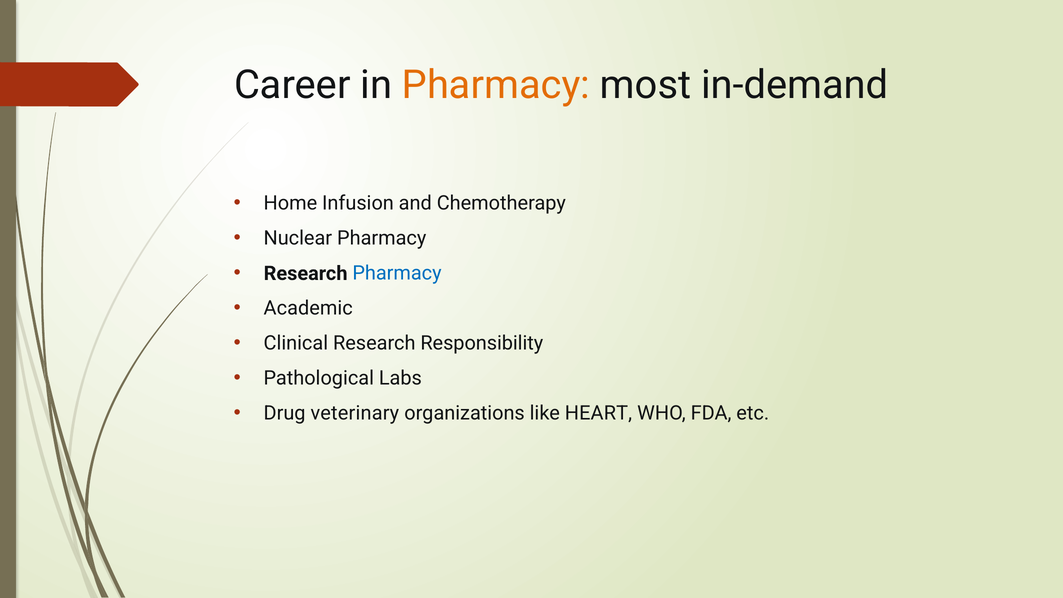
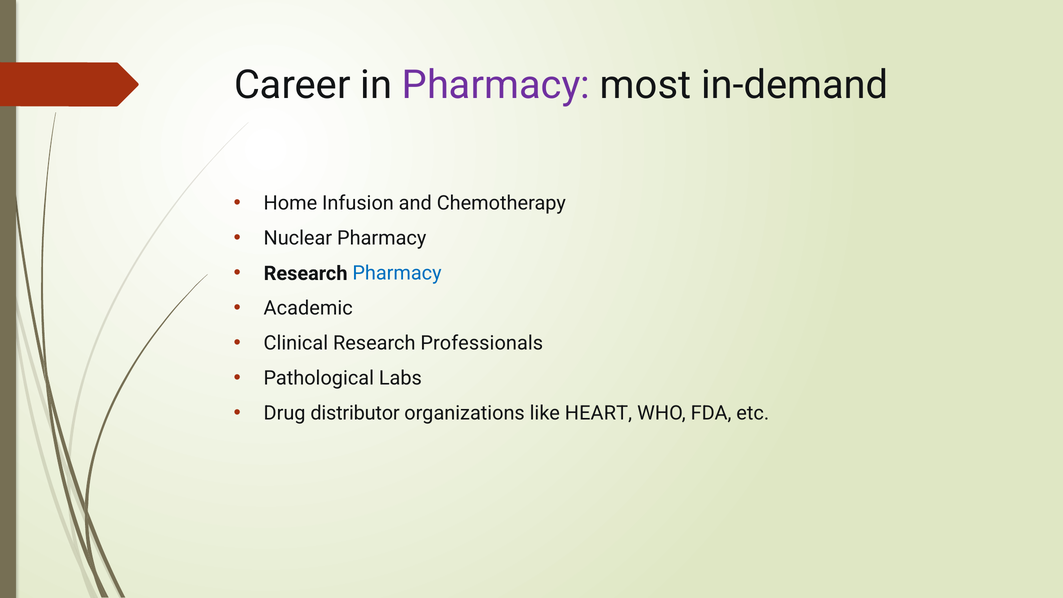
Pharmacy colour: orange -> purple (496, 85)
Responsibility: Responsibility -> Professionals (482, 343)
veterinary: veterinary -> distributor (355, 413)
